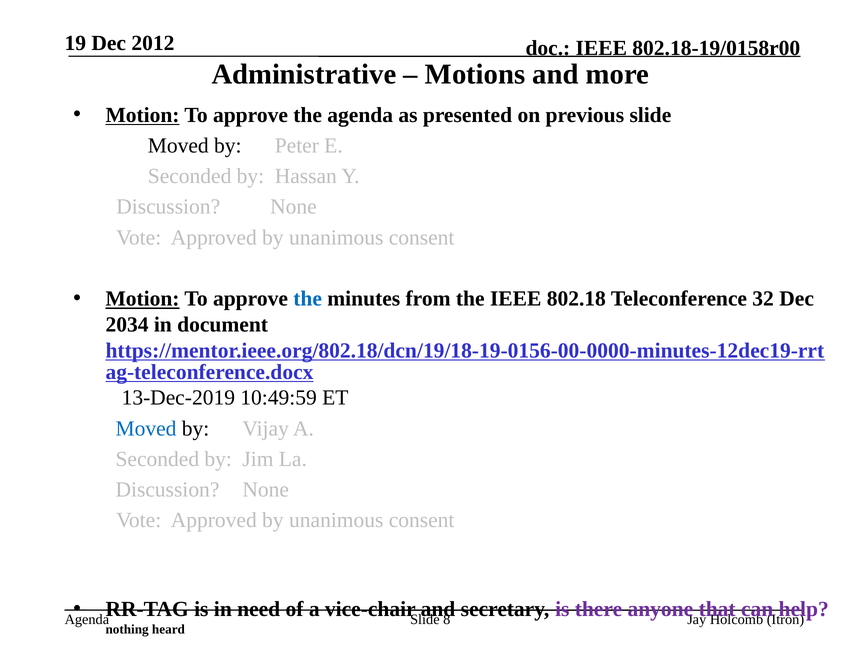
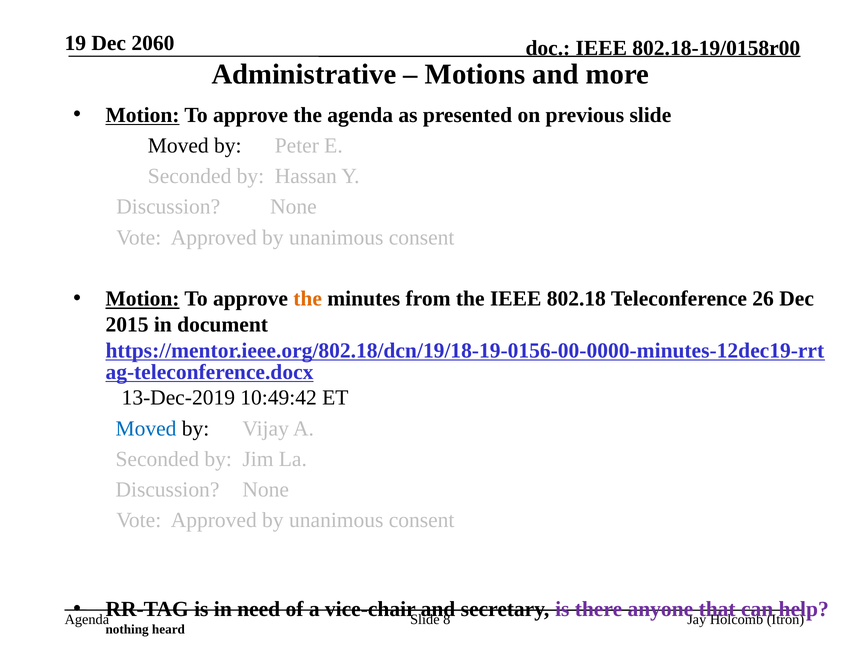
2012: 2012 -> 2060 (153, 43)
the colour: blue -> orange (308, 299)
32: 32 -> 26 (763, 299)
2034: 2034 -> 2015 (127, 324)
10:49:59: 10:49:59 -> 10:49:42 (279, 398)
